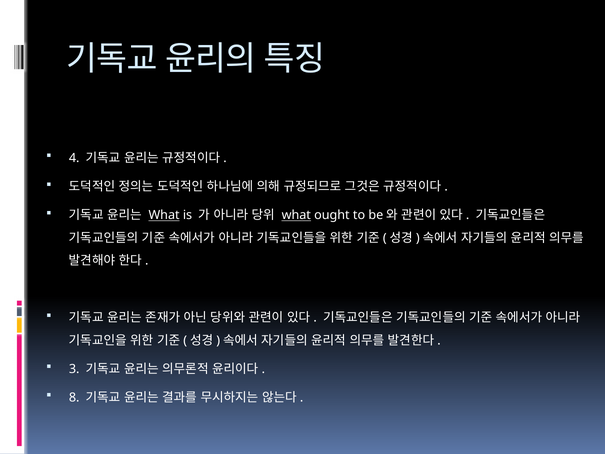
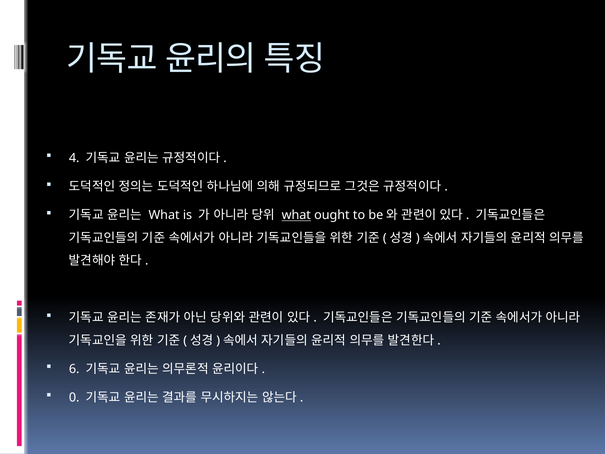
What underline: present -> none (164, 215)
3: 3 -> 6 (74, 369)
8: 8 -> 0 (74, 397)
